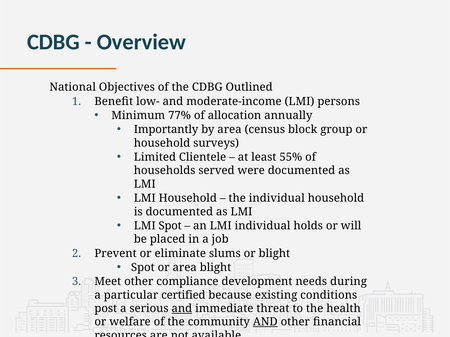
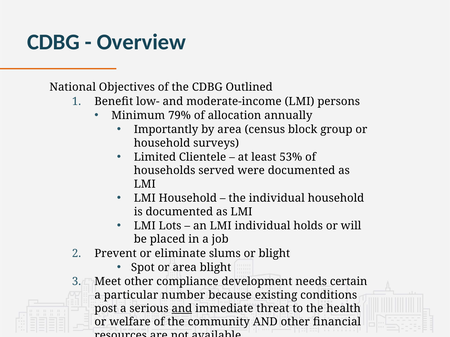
77%: 77% -> 79% (180, 116)
55%: 55% -> 53% (291, 157)
LMI Spot: Spot -> Lots (170, 226)
during: during -> certain (349, 282)
certified: certified -> number (183, 295)
AND underline: present -> none (265, 322)
